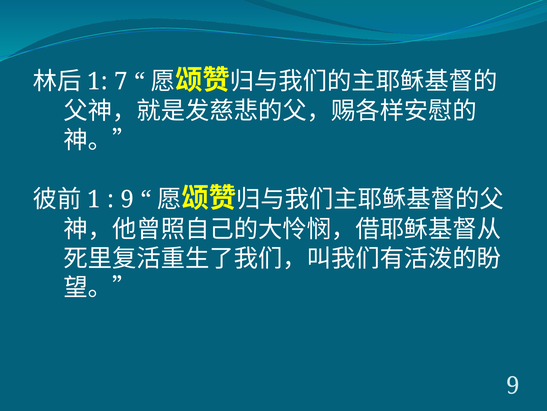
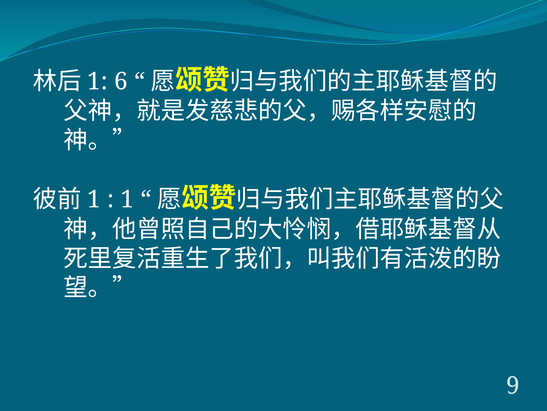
7: 7 -> 6 (121, 81)
9: 9 -> 1 (127, 199)
